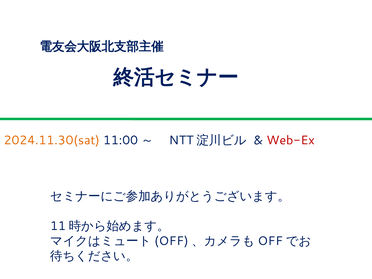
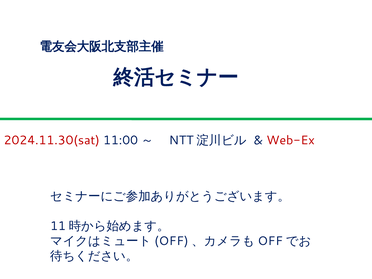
2024.11.30(sat colour: orange -> red (52, 140)
